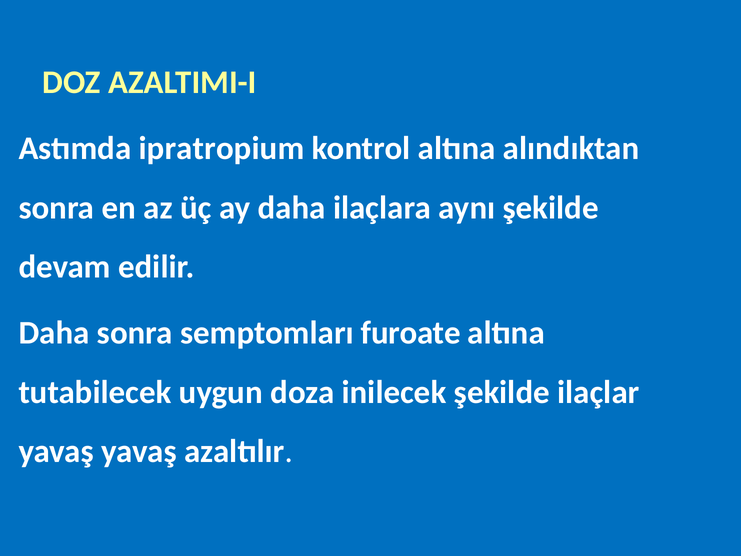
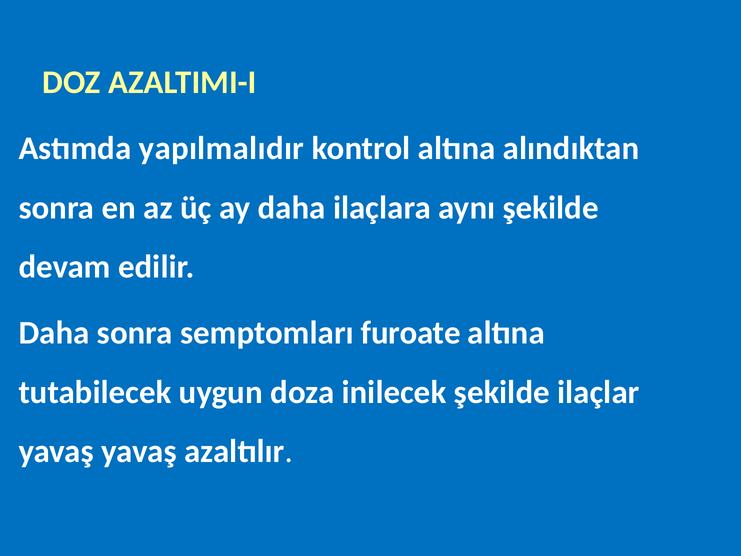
ipratropium: ipratropium -> yapılmalıdır (221, 148)
